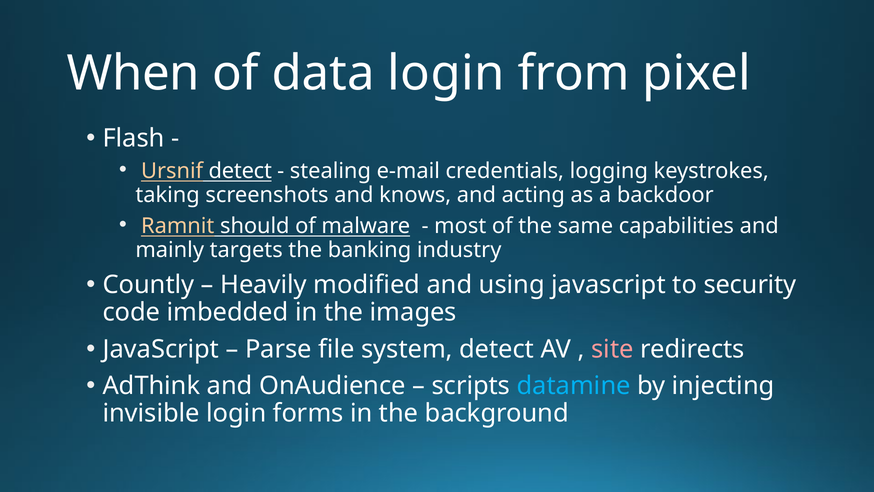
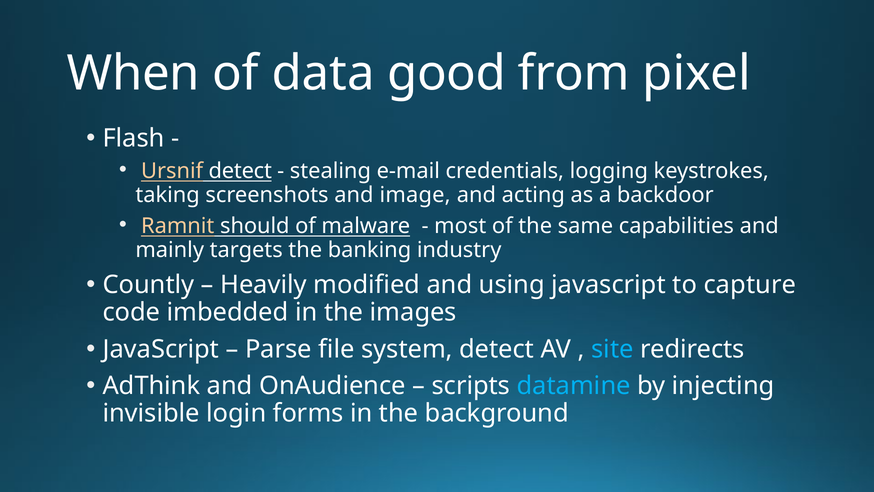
data login: login -> good (447, 73)
knows: knows -> image (415, 195)
security: security -> capture (750, 285)
site colour: pink -> light blue (612, 349)
